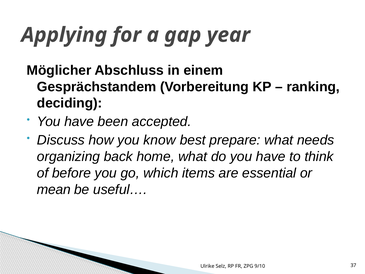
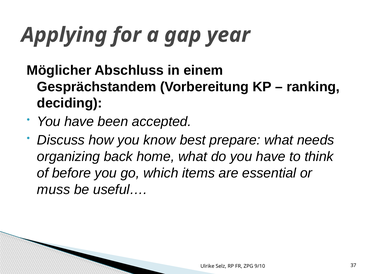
mean: mean -> muss (54, 189)
